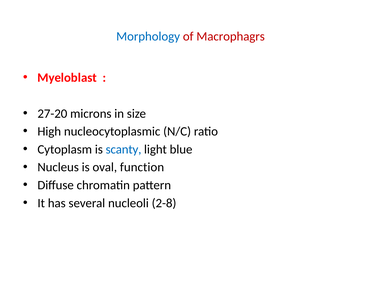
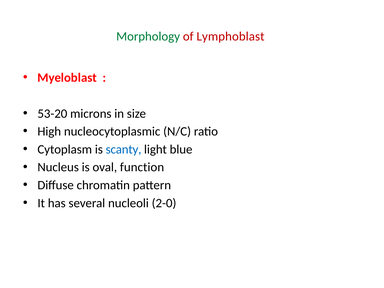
Morphology colour: blue -> green (148, 36)
Macrophagrs: Macrophagrs -> Lymphoblast (231, 36)
27-20: 27-20 -> 53-20 (52, 114)
2-8: 2-8 -> 2-0 (164, 203)
